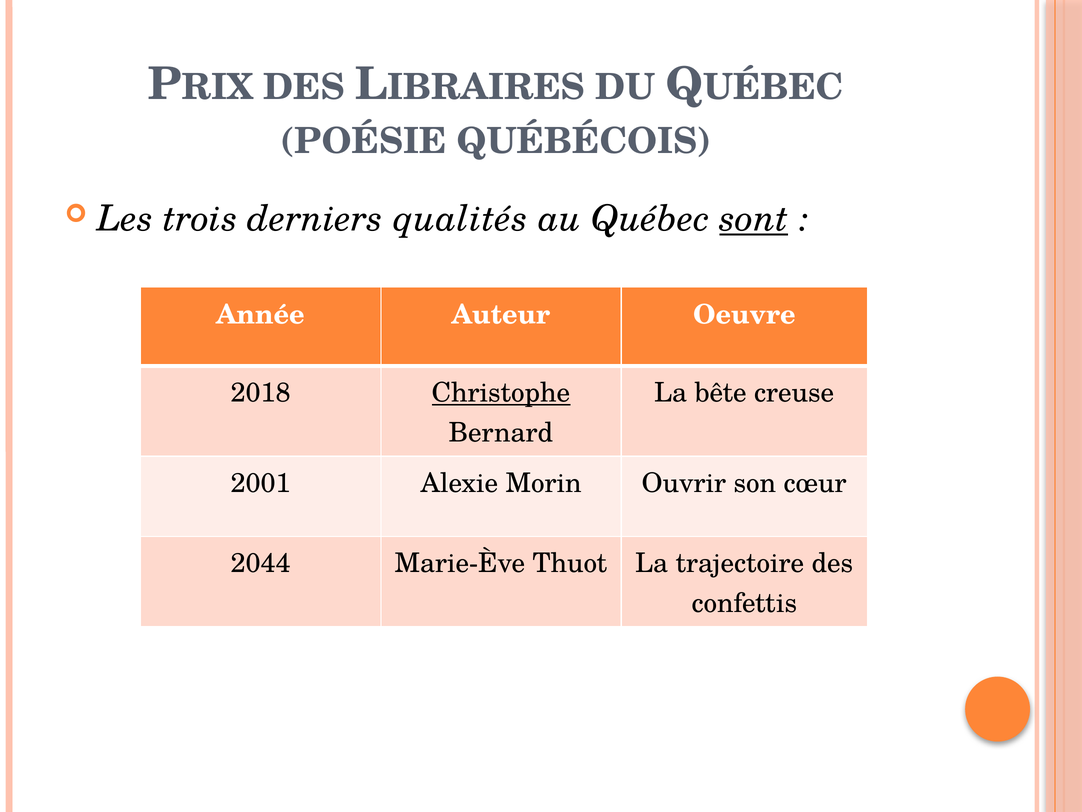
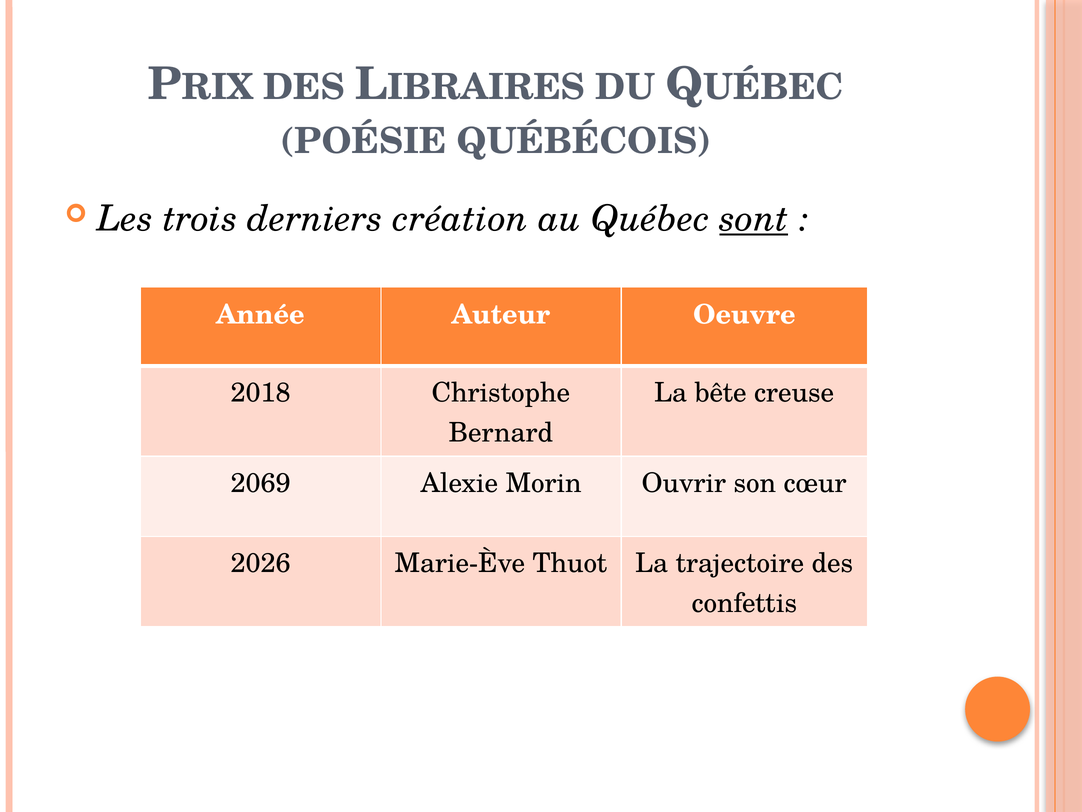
qualités: qualités -> création (461, 219)
Christophe underline: present -> none (501, 393)
2001: 2001 -> 2069 (261, 483)
2044: 2044 -> 2026 (261, 563)
